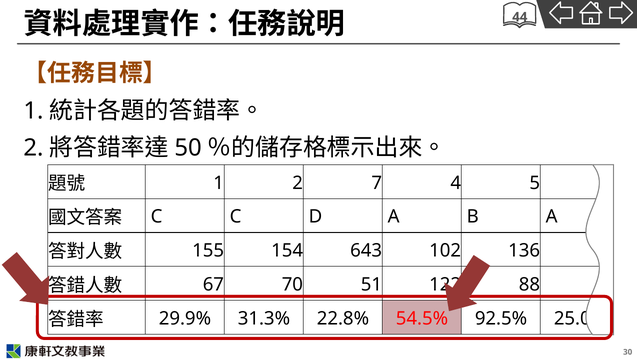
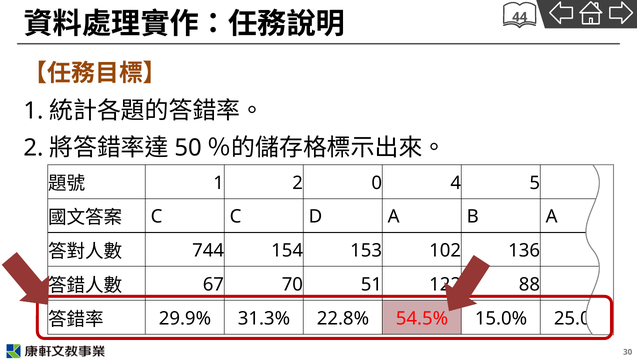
7: 7 -> 0 (377, 183)
155: 155 -> 744 (208, 250)
643: 643 -> 153 (366, 250)
92.5%: 92.5% -> 15.0% (501, 318)
